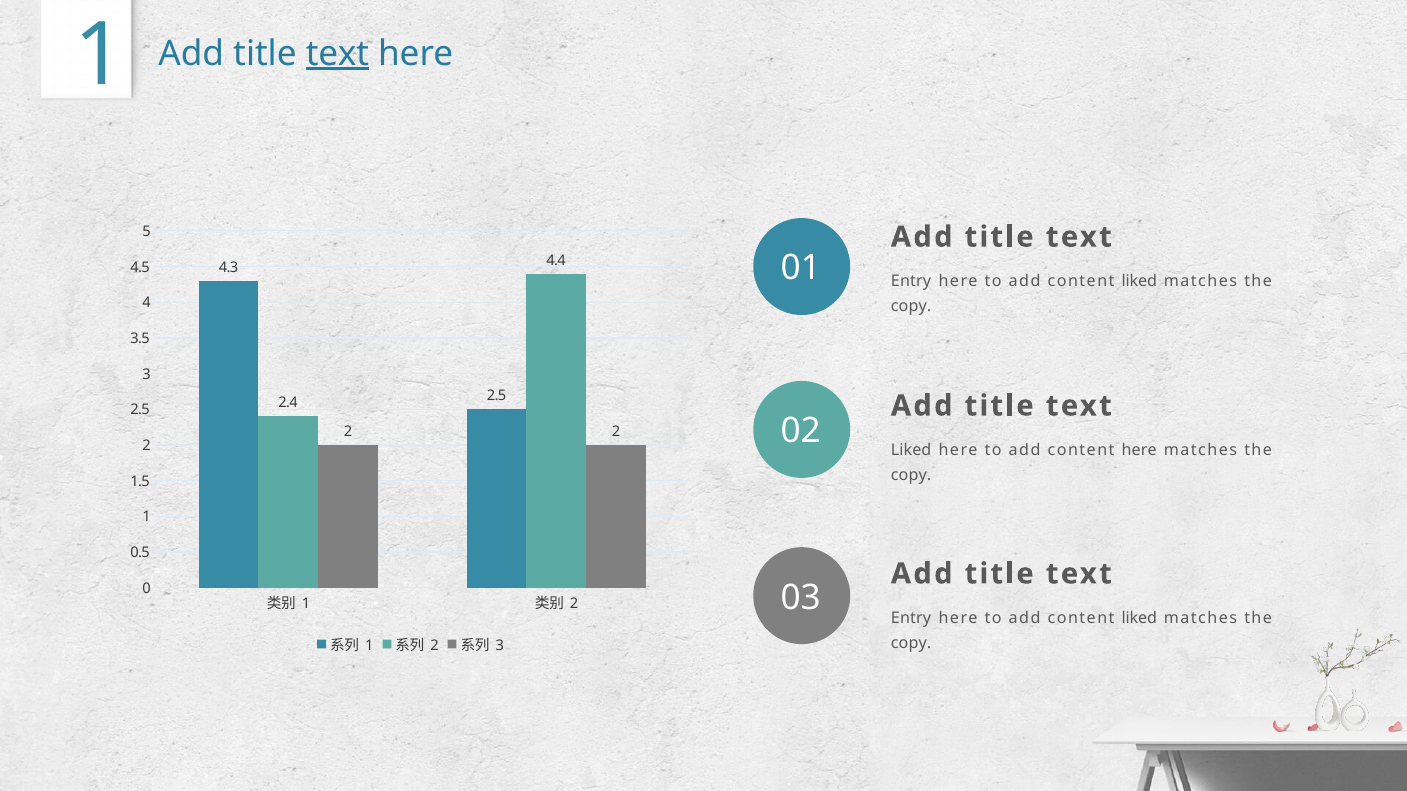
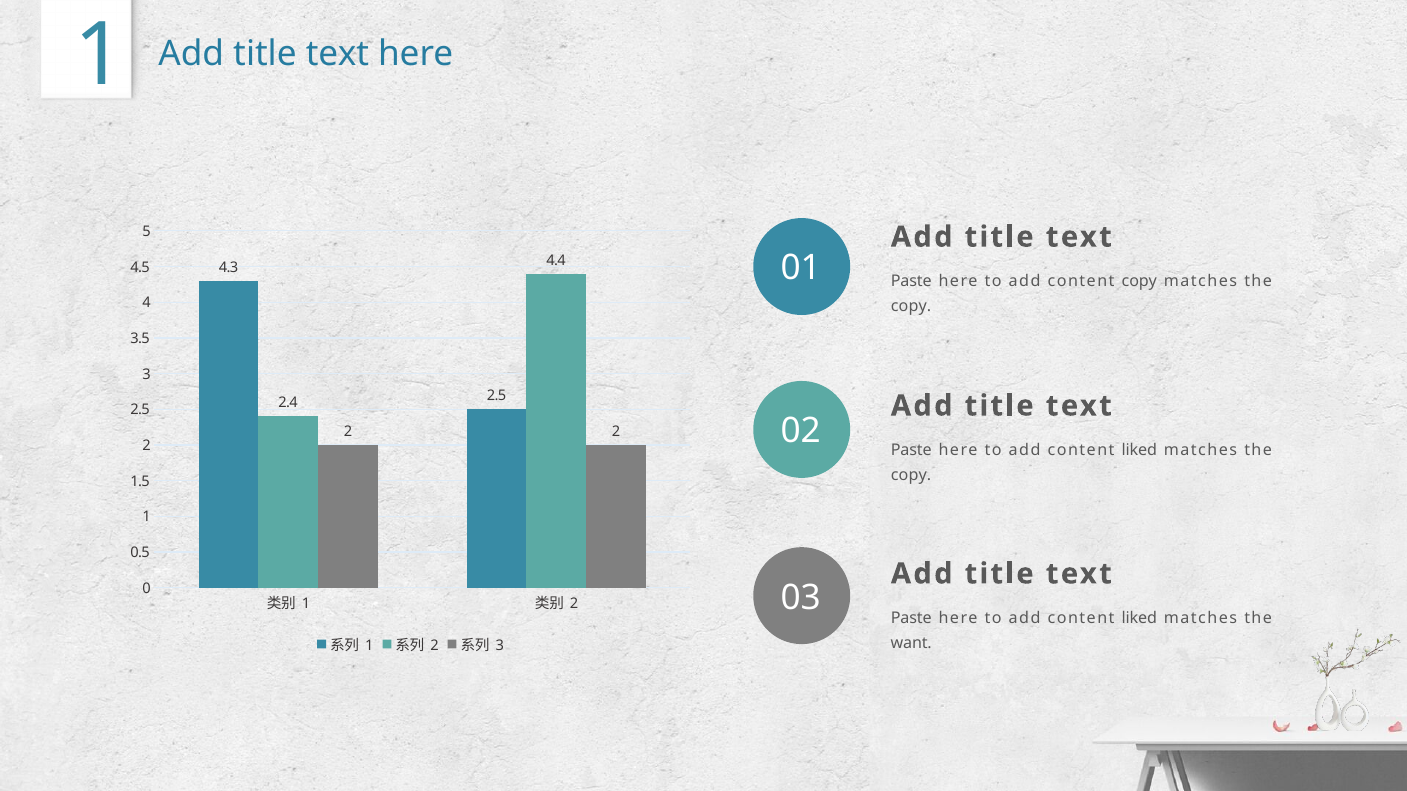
text underline: present -> none (337, 53)
Entry: Entry -> Paste (911, 281)
liked: liked -> copy (1139, 281)
Liked: Liked -> Paste (911, 450)
here: here -> liked (1139, 450)
Entry: Entry -> Paste (911, 618)
copy: copy -> want (911, 643)
